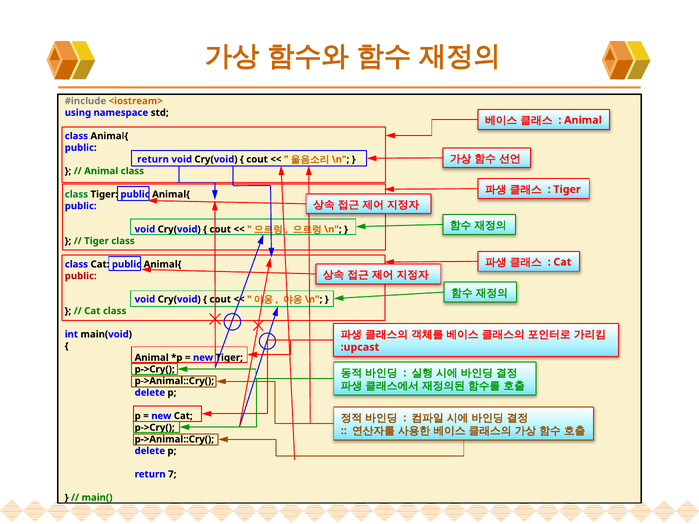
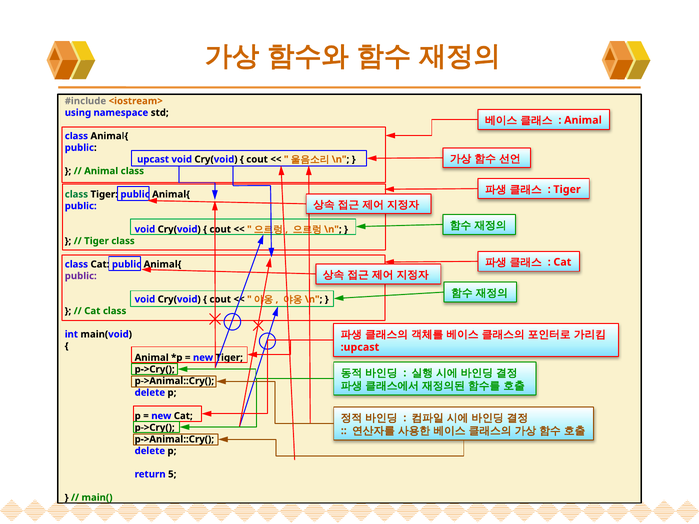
return: return -> upcast (153, 159)
public colour: red -> purple (81, 276)
7: 7 -> 5 (172, 474)
